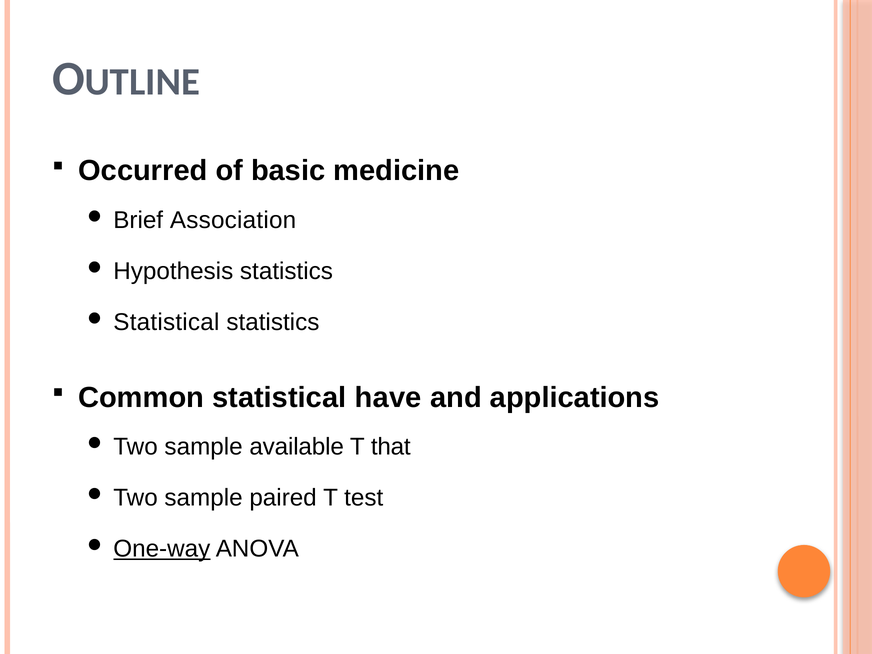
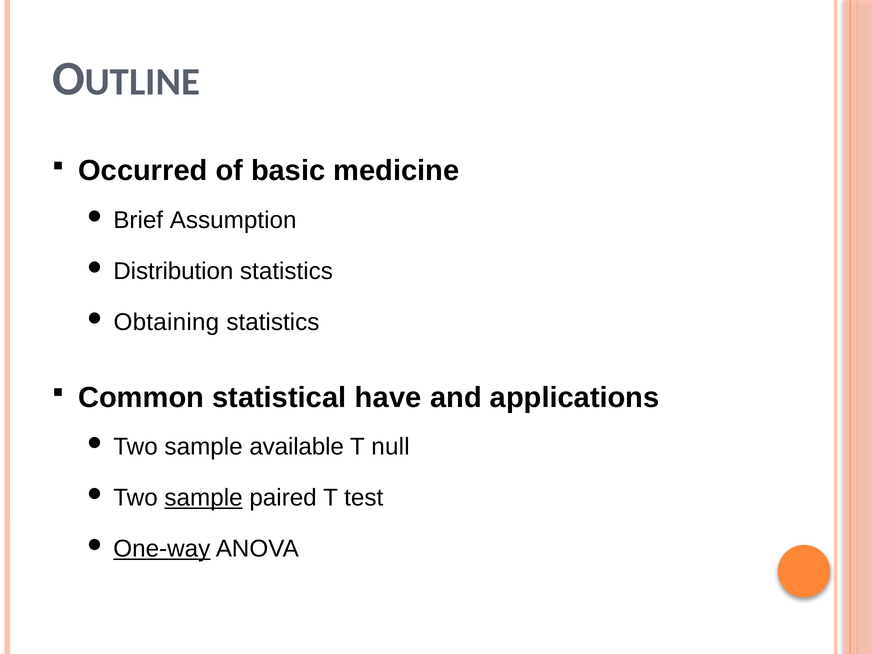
Association: Association -> Assumption (233, 220)
Hypothesis: Hypothesis -> Distribution (173, 271)
Statistical: Statistical -> Obtaining (166, 322)
that: that -> null (391, 447)
sample underline: none -> present (204, 498)
